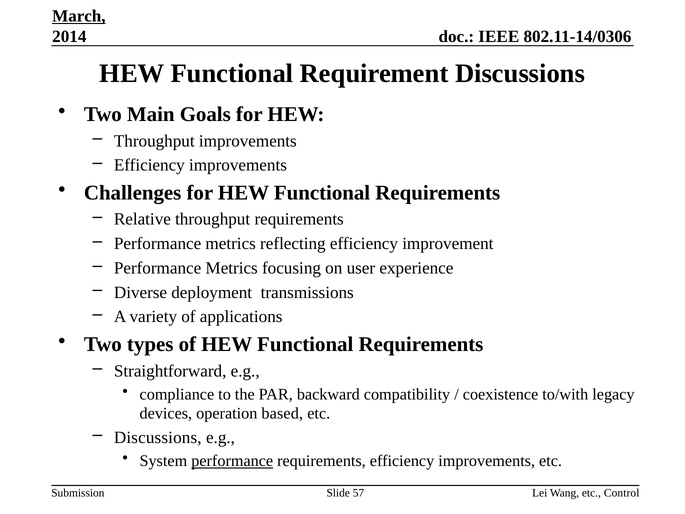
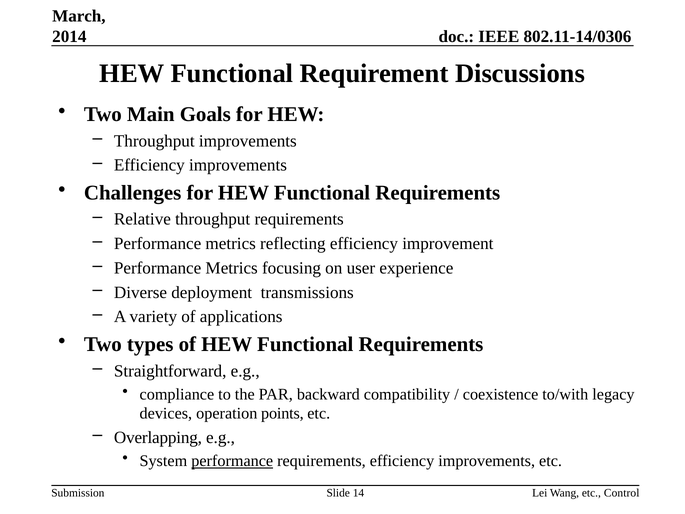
March underline: present -> none (79, 16)
based: based -> points (282, 413)
Discussions: Discussions -> Overlapping (158, 437)
57: 57 -> 14 (358, 493)
